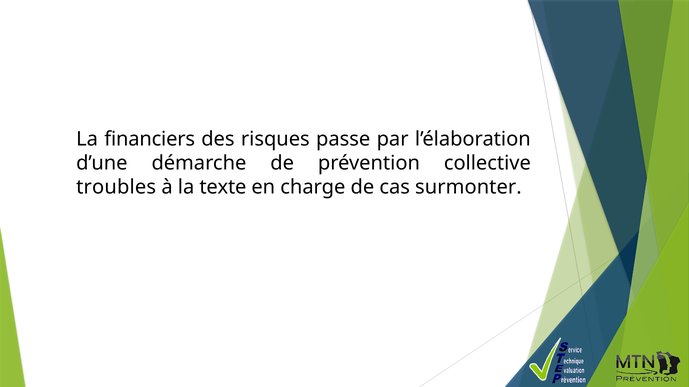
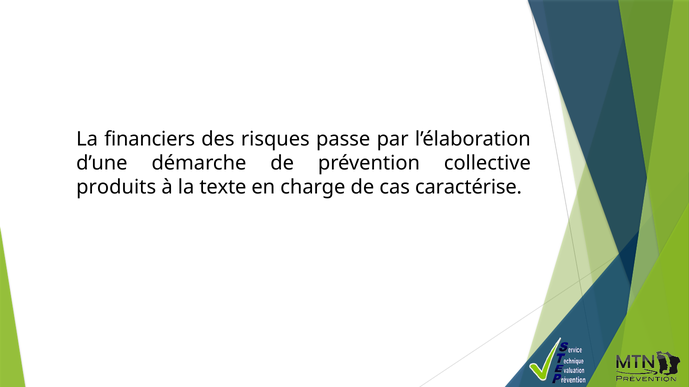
troubles: troubles -> produits (116, 188)
surmonter: surmonter -> caractérise (469, 188)
